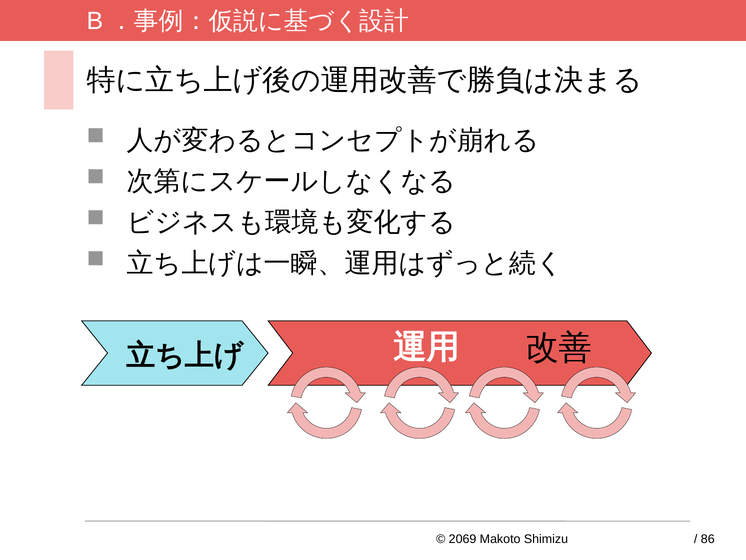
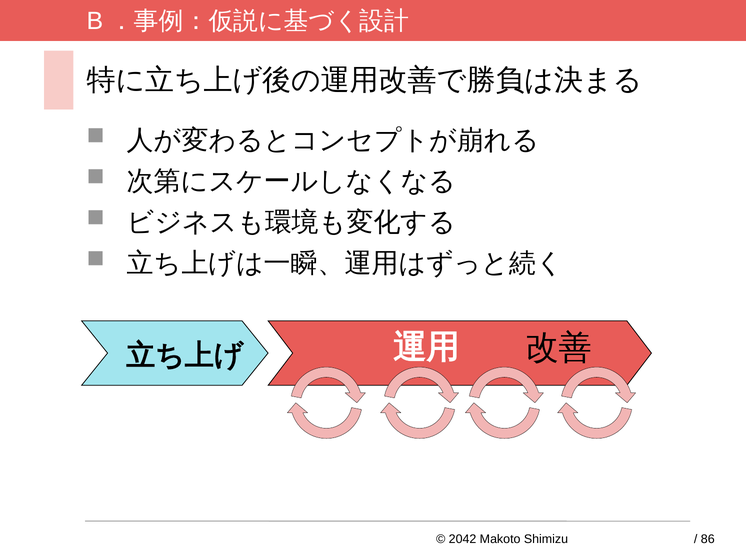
2069: 2069 -> 2042 (463, 539)
